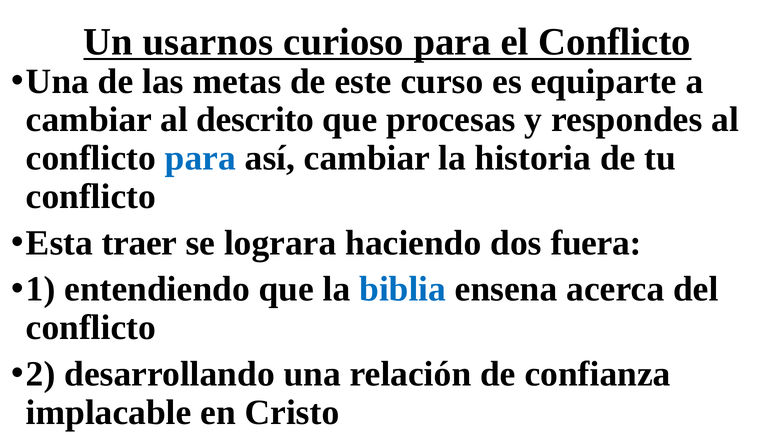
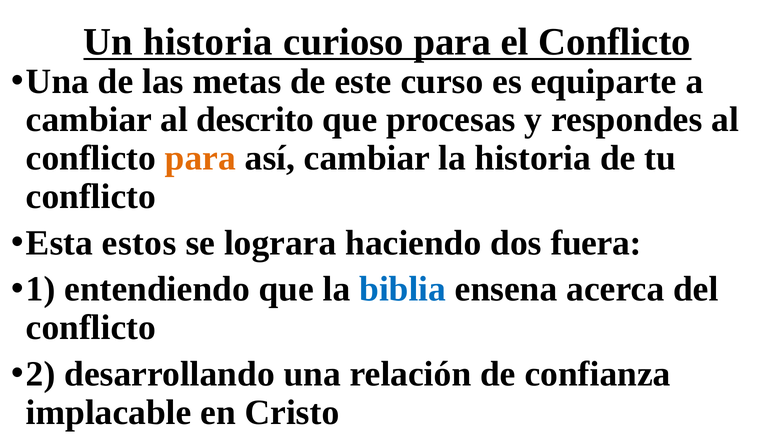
Un usarnos: usarnos -> historia (208, 42)
para colour: blue -> orange (200, 158)
traer: traer -> estos (139, 243)
